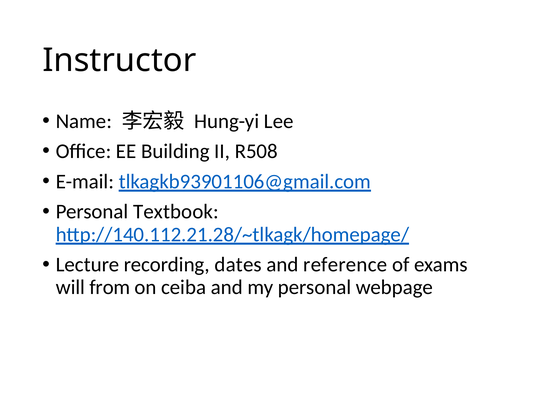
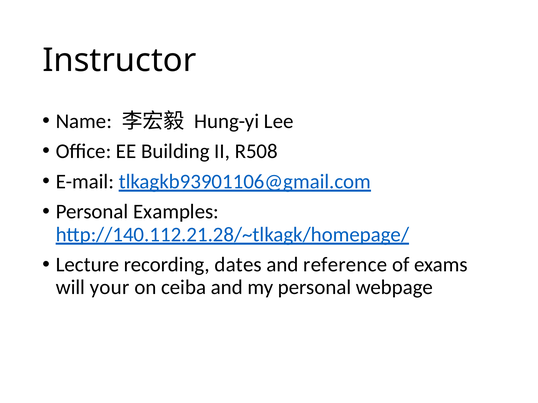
Textbook: Textbook -> Examples (176, 212)
from: from -> your (110, 288)
